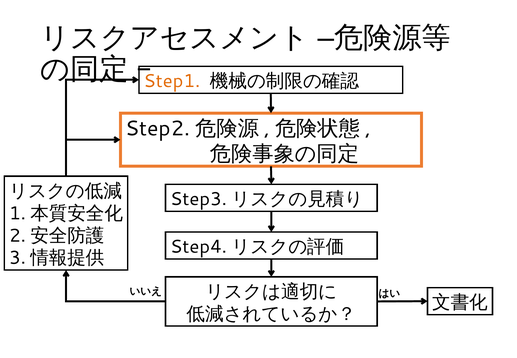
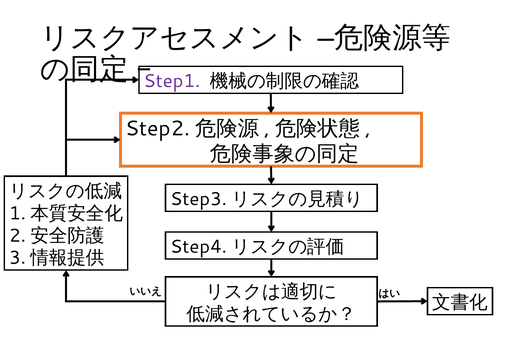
Step1 colour: orange -> purple (172, 81)
